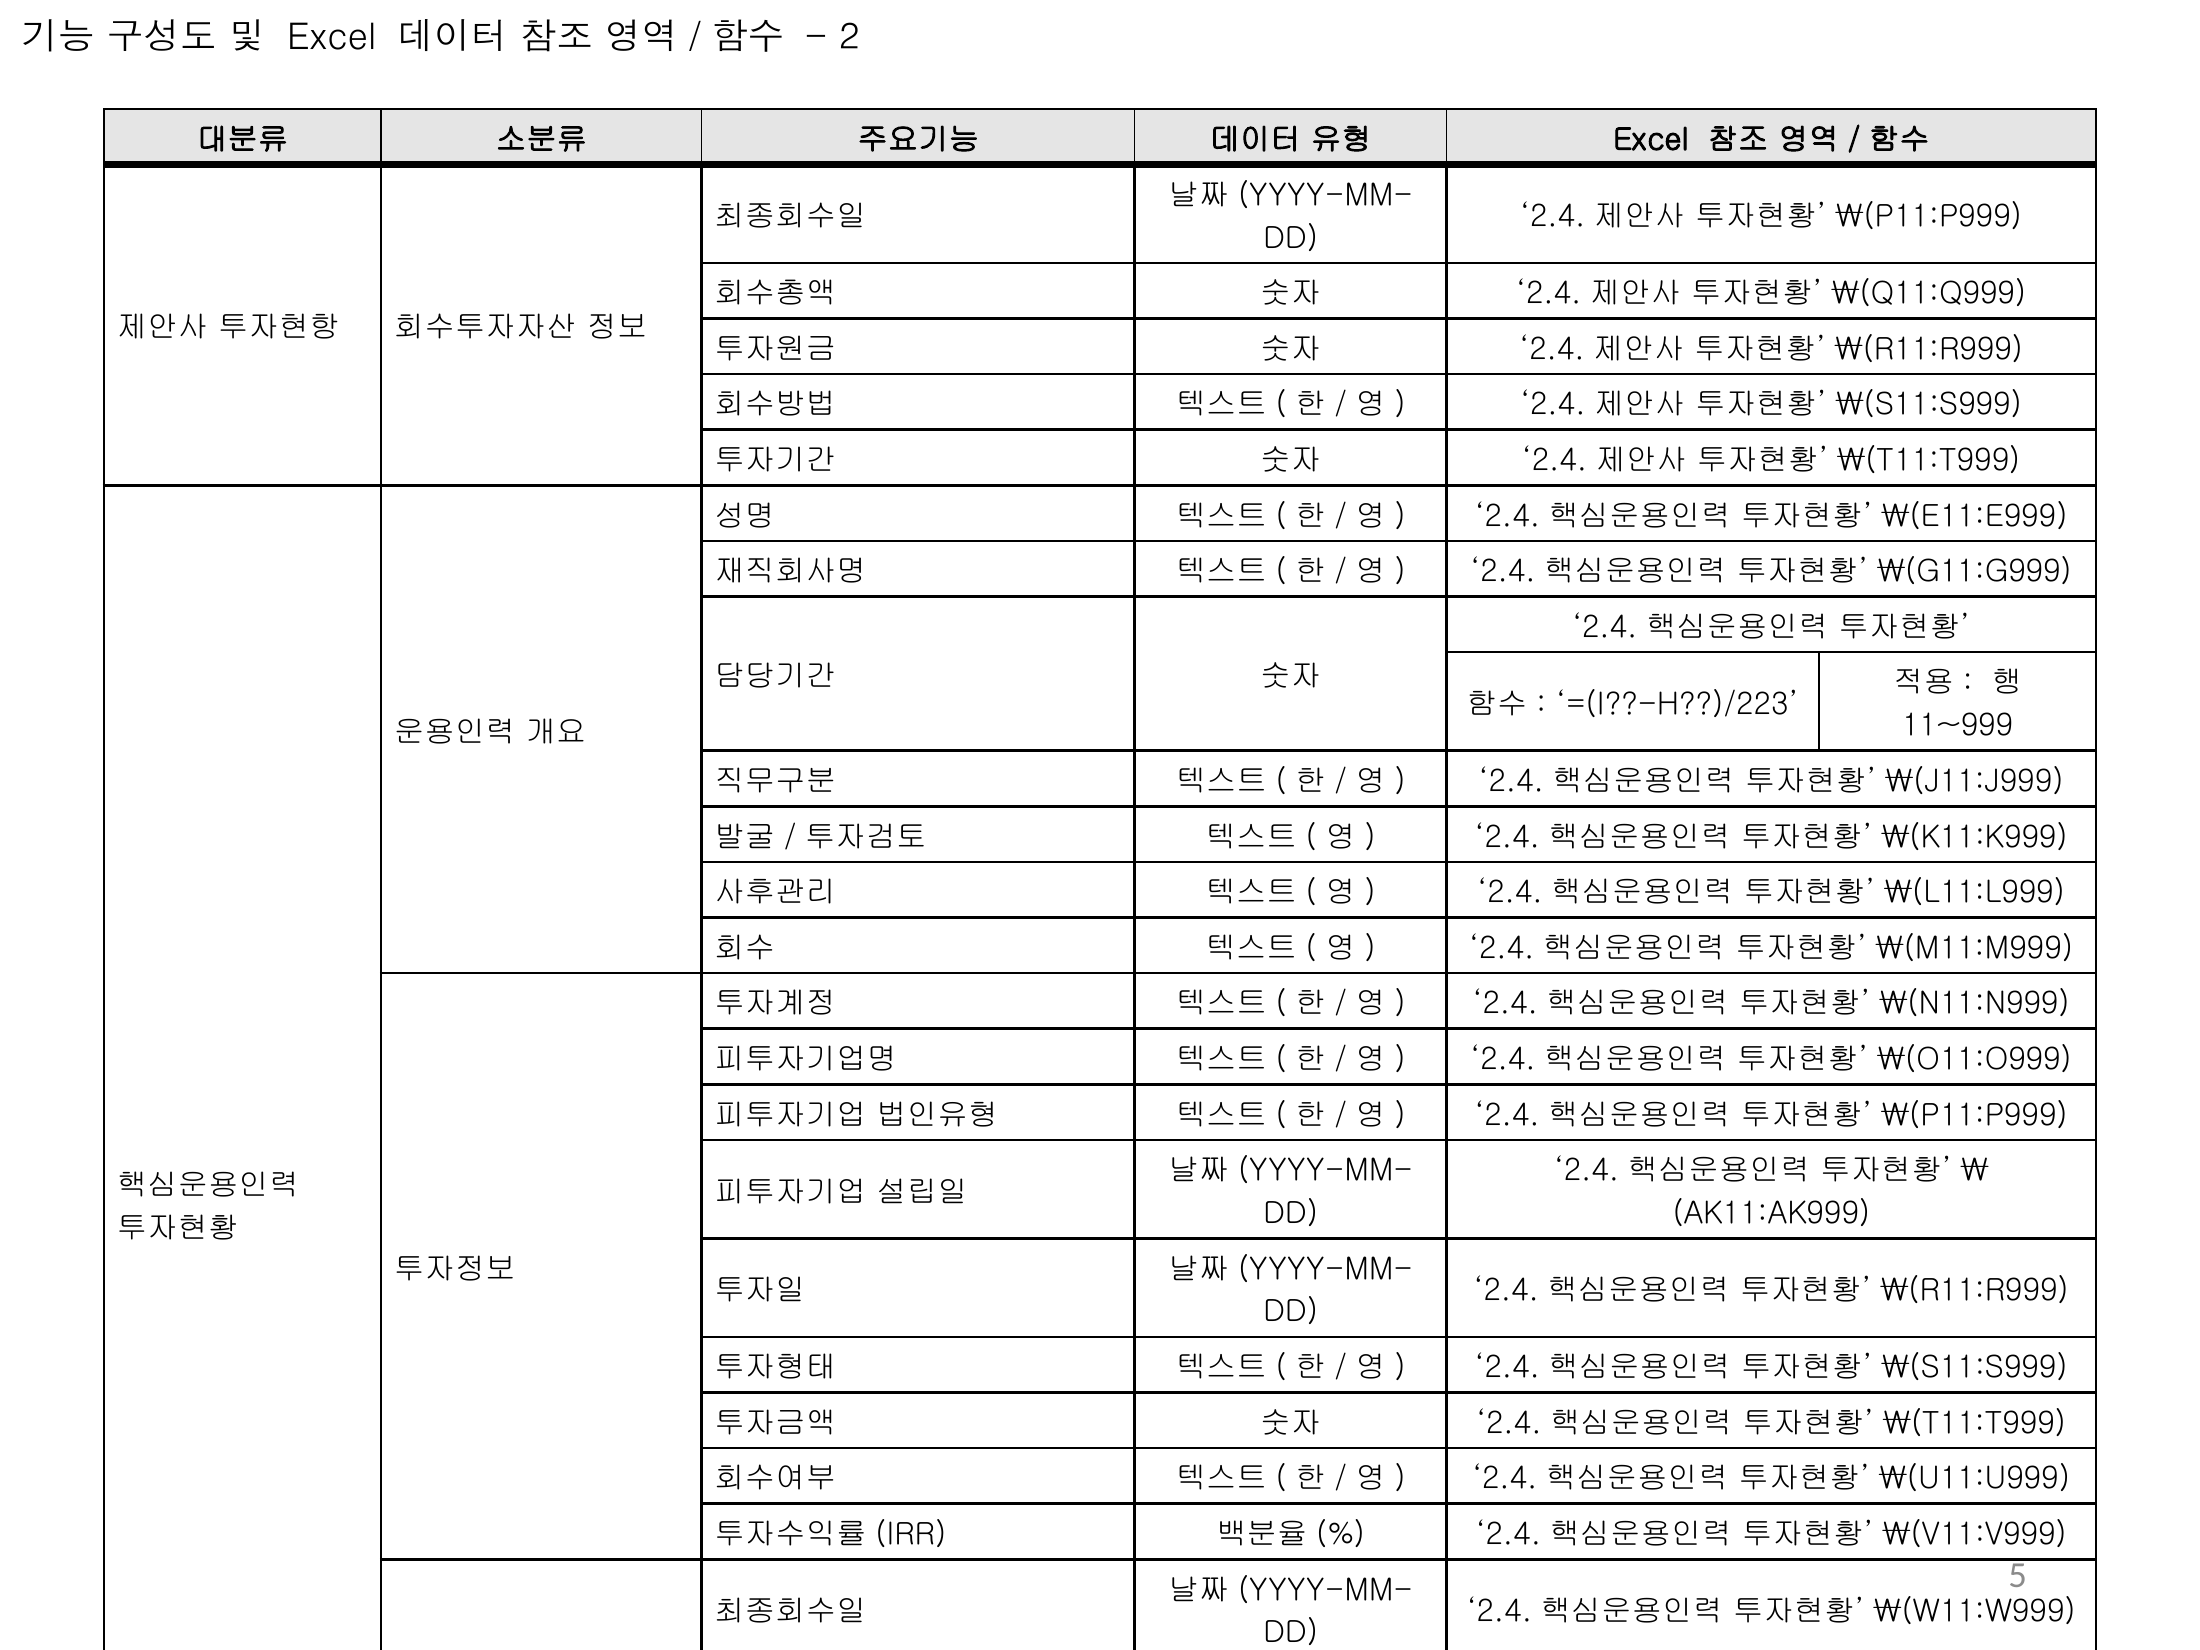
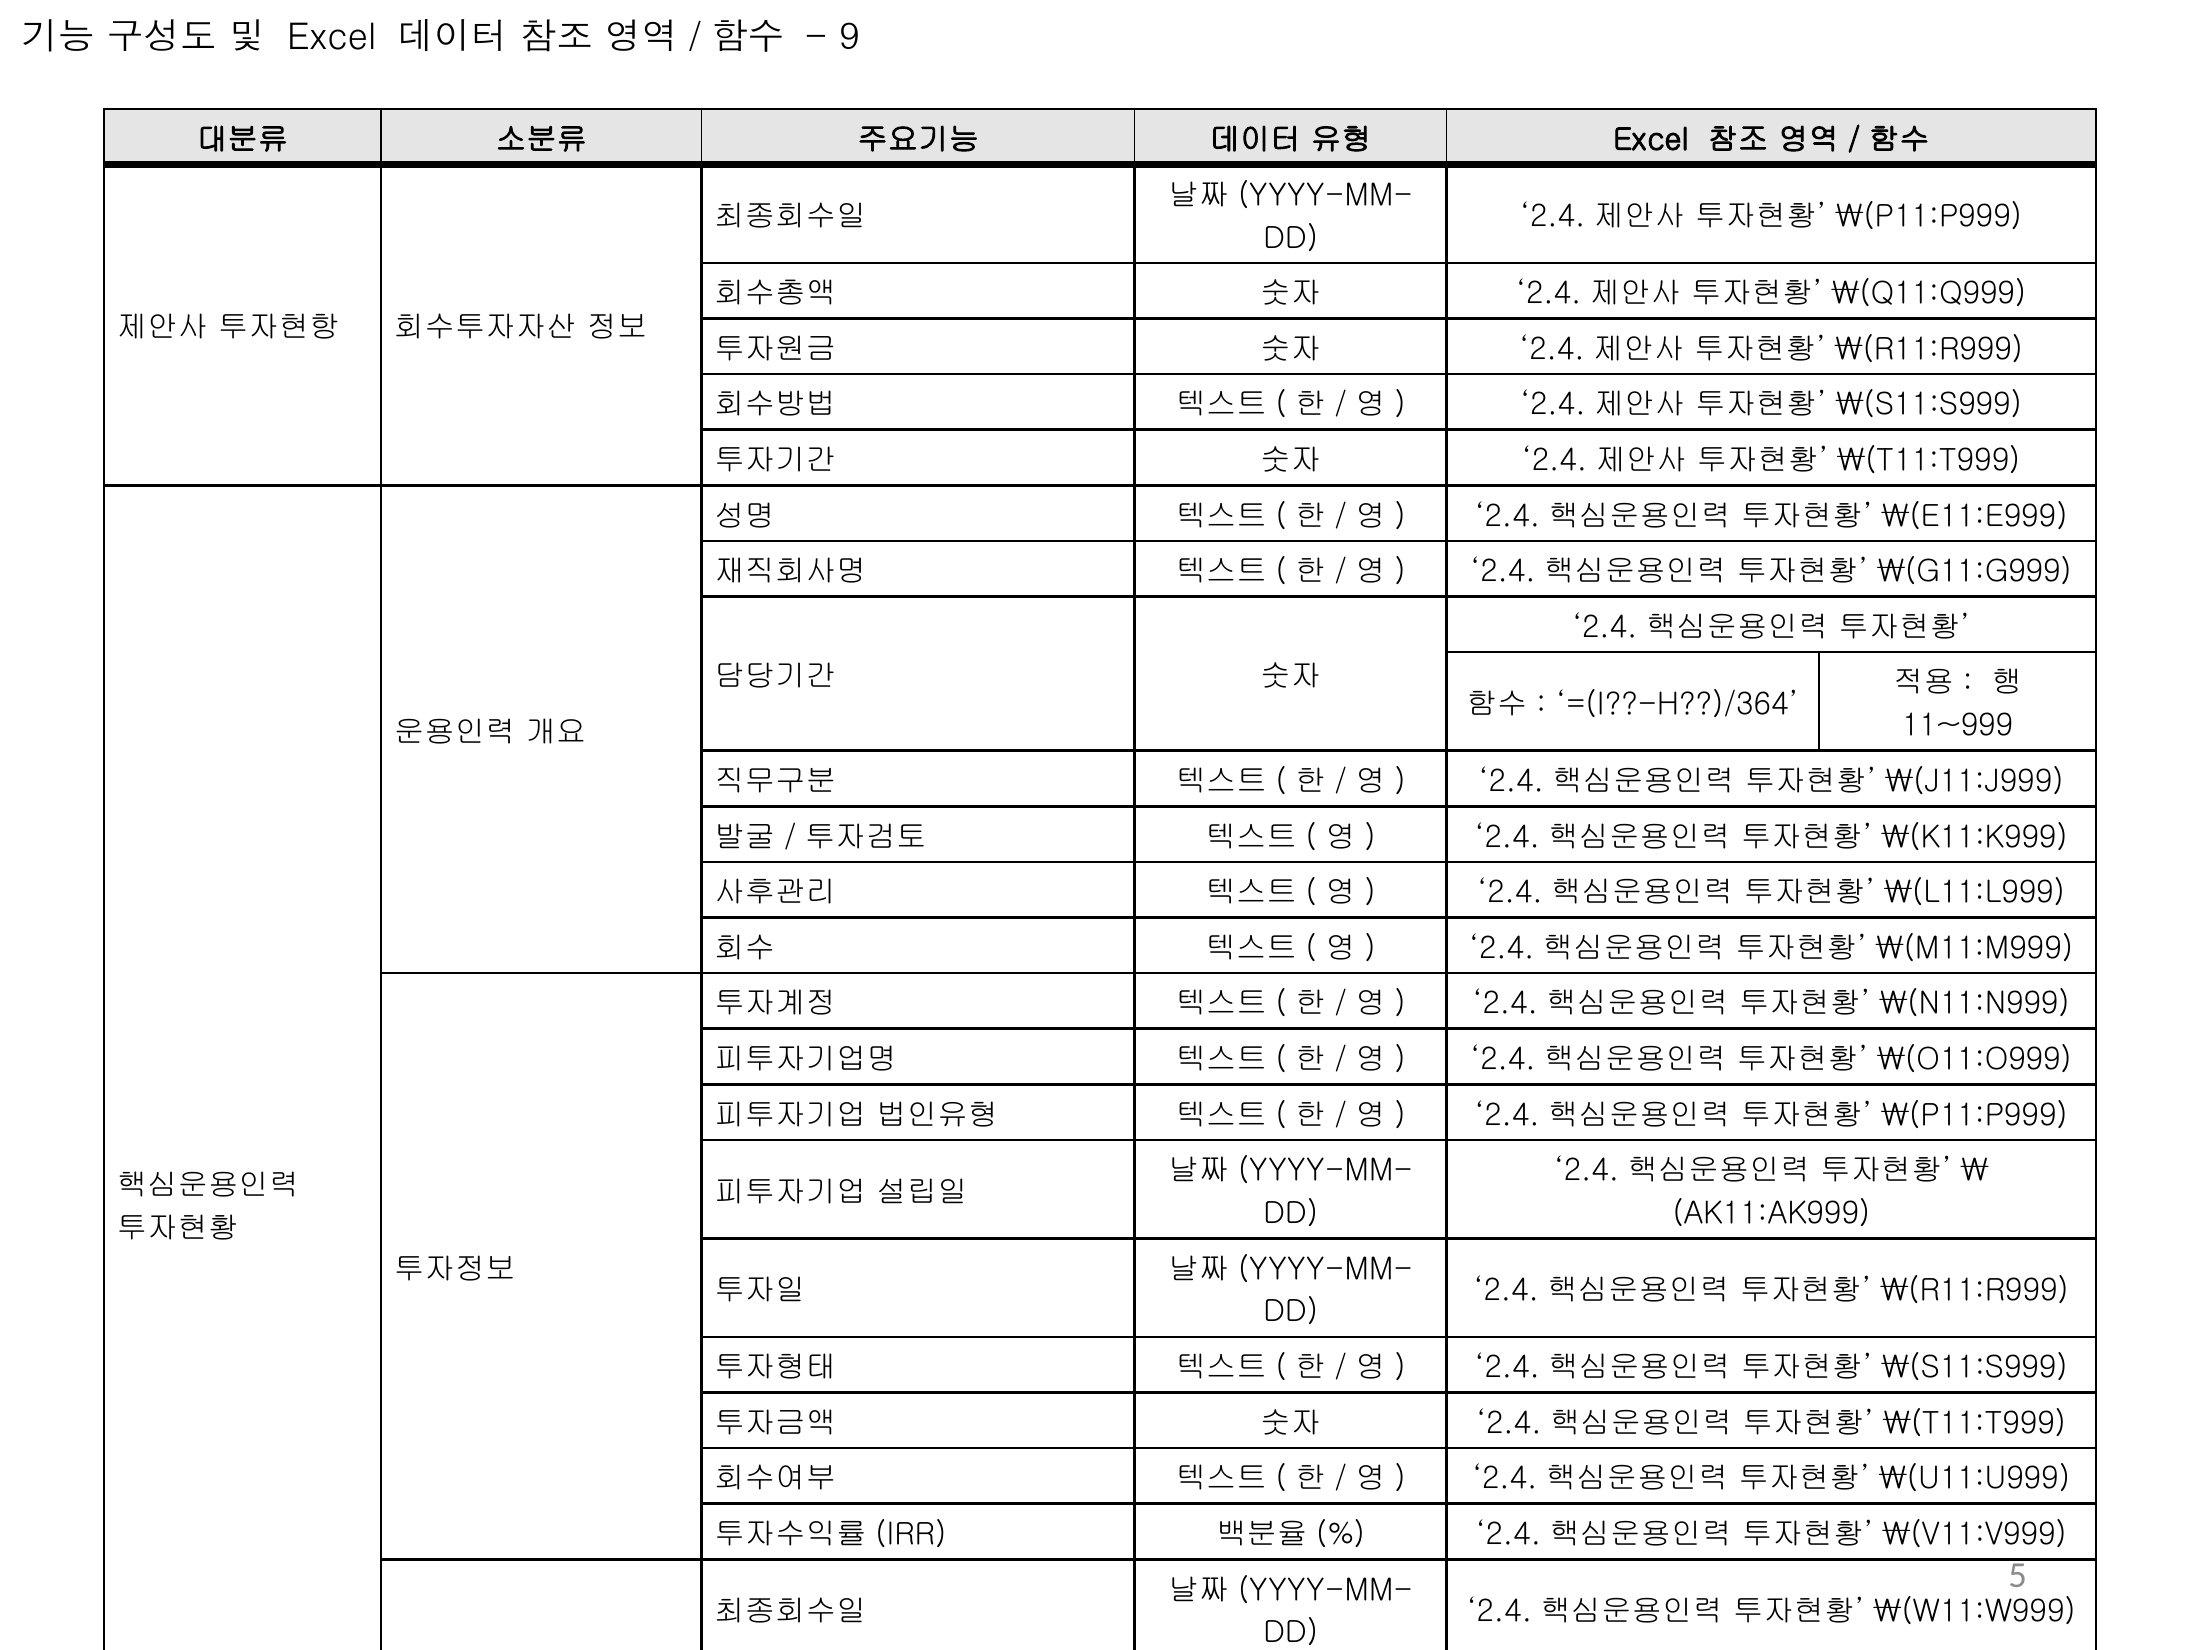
2: 2 -> 9 (850, 37)
=(I??-H??)/223: =(I??-H??)/223 -> =(I??-H??)/364 (1678, 704)
